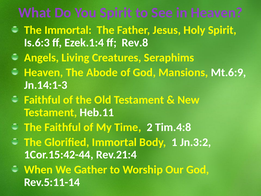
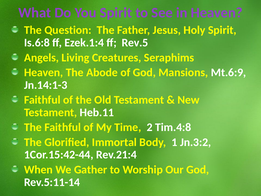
The Immortal: Immortal -> Question (68, 30)
Is.6:3: Is.6:3 -> Is.6:8 (37, 43)
Rev.8: Rev.8 -> Rev.5 (135, 43)
